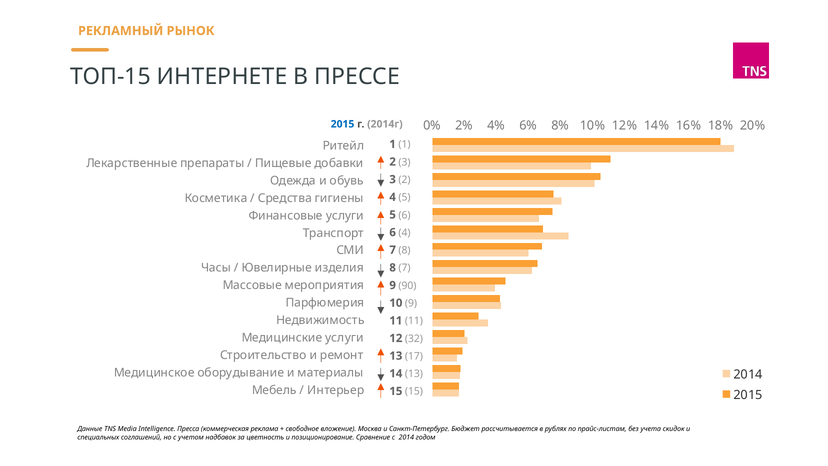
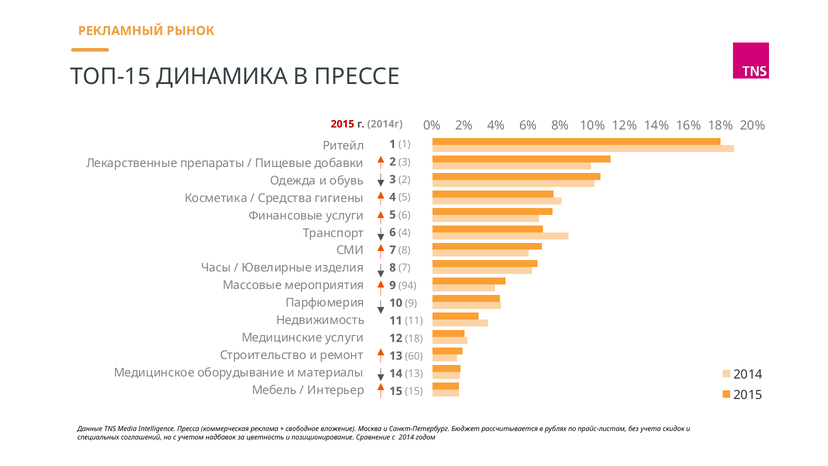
ИНТЕРНЕТЕ: ИНТЕРНЕТЕ -> ДИНАМИКА (222, 77)
2015 colour: blue -> red (343, 124)
90: 90 -> 94 (407, 286)
32: 32 -> 18 (414, 338)
17: 17 -> 60 (414, 356)
